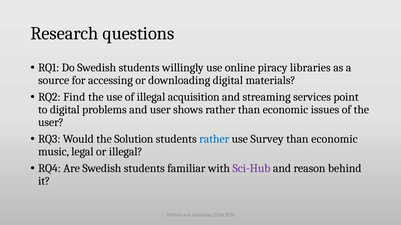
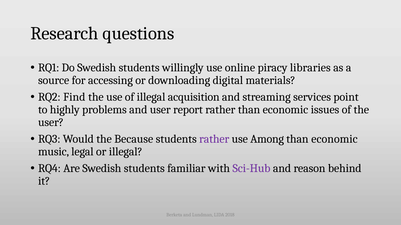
to digital: digital -> highly (65, 110)
shows: shows -> report (188, 110)
Solution: Solution -> Because (134, 139)
rather colour: blue -> purple (214, 139)
Survey: Survey -> Among (267, 139)
